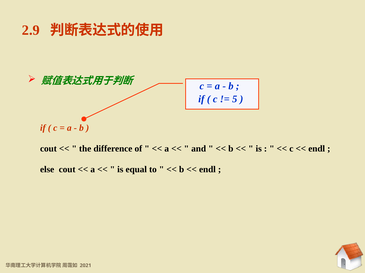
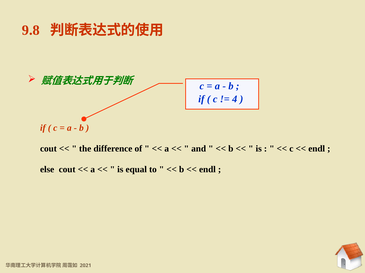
2.9: 2.9 -> 9.8 (31, 30)
5: 5 -> 4 (235, 99)
